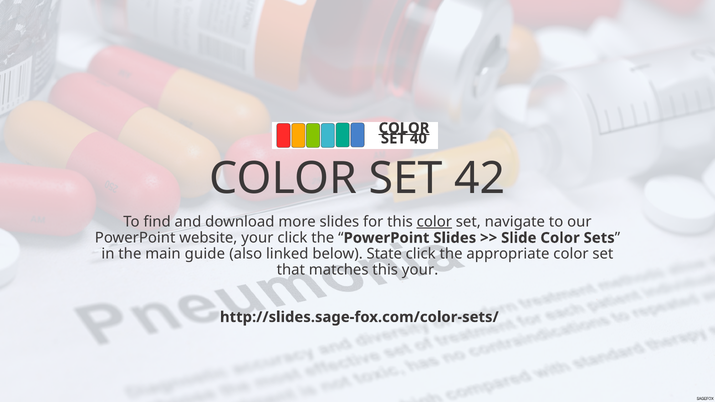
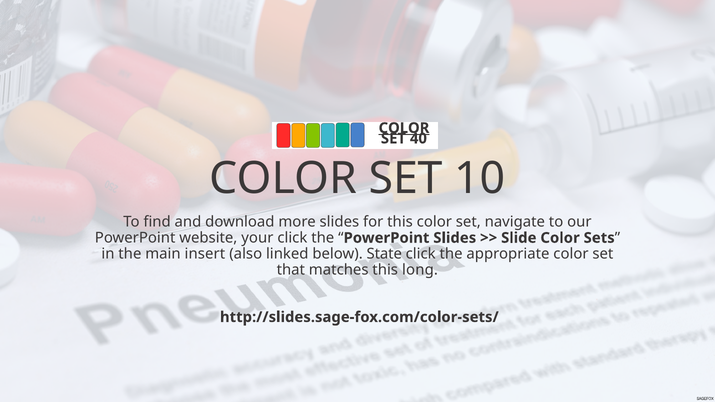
42: 42 -> 10 (480, 179)
color underline: present -> none (434, 222)
guide: guide -> insert (205, 254)
this your: your -> long (420, 270)
